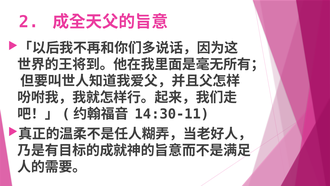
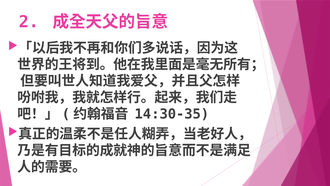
14:30-11: 14:30-11 -> 14:30-35 (172, 114)
